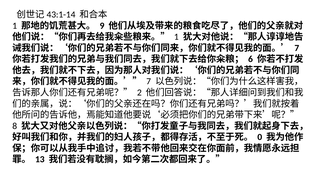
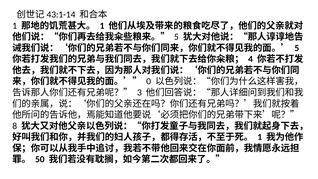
9: 9 -> 1 (102, 26)
1: 1 -> 5 (176, 37)
7: 7 -> 5 (297, 48)
6: 6 -> 4 (250, 59)
7: 7 -> 0 (149, 81)
2: 2 -> 3 (139, 92)
0: 0 -> 1 (260, 137)
13: 13 -> 50 (40, 159)
